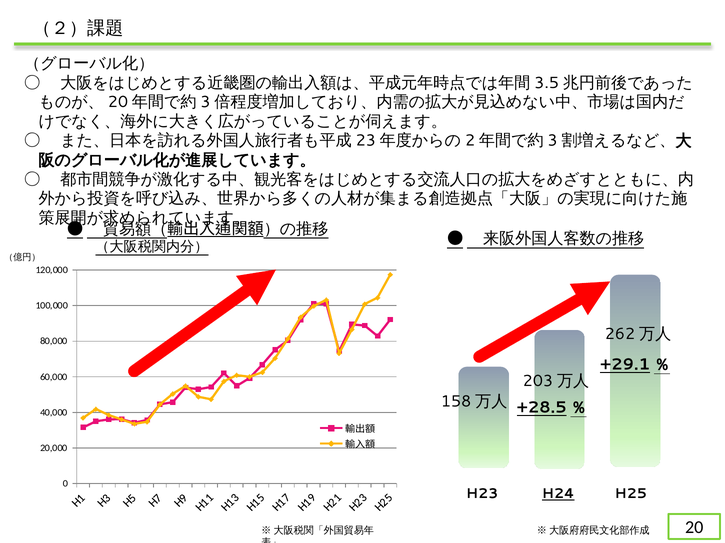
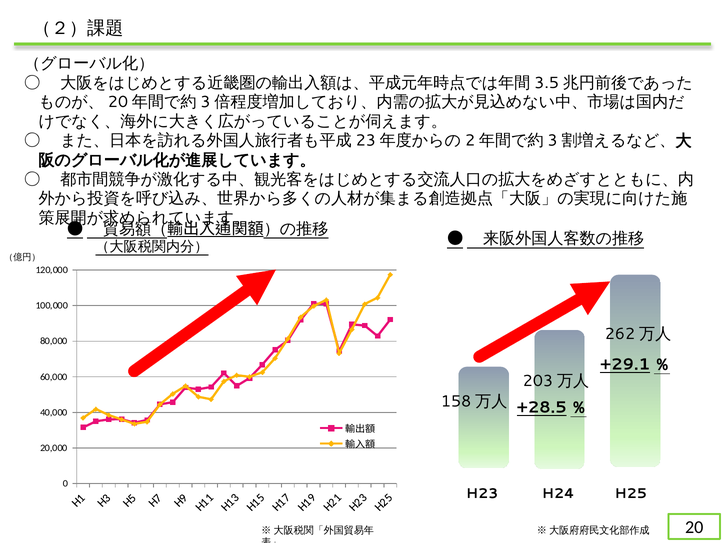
H24 underline: present -> none (558, 494)
